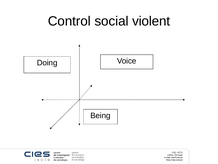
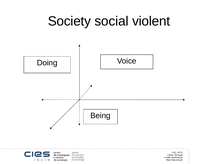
Control: Control -> Society (69, 21)
